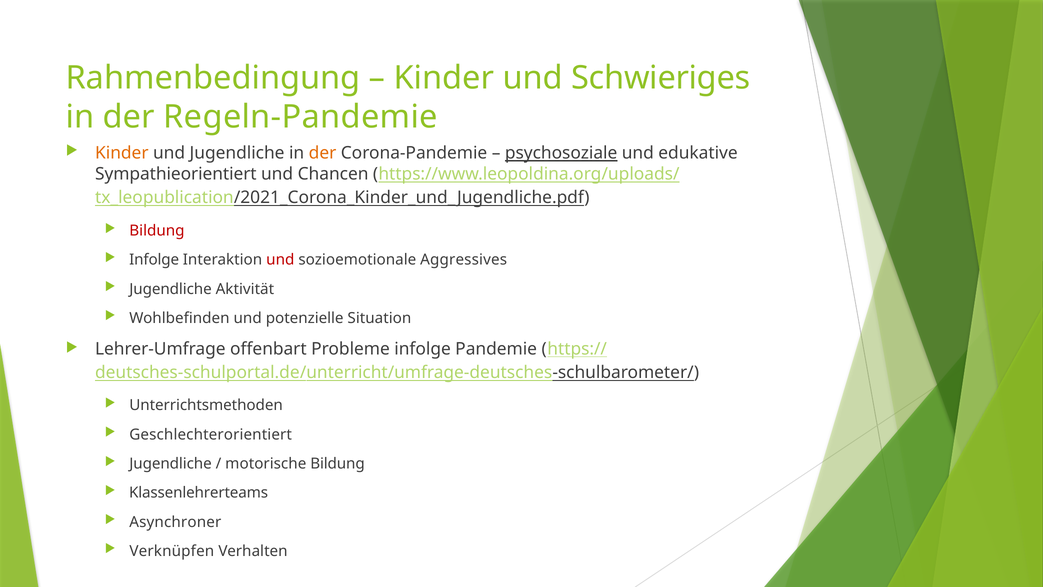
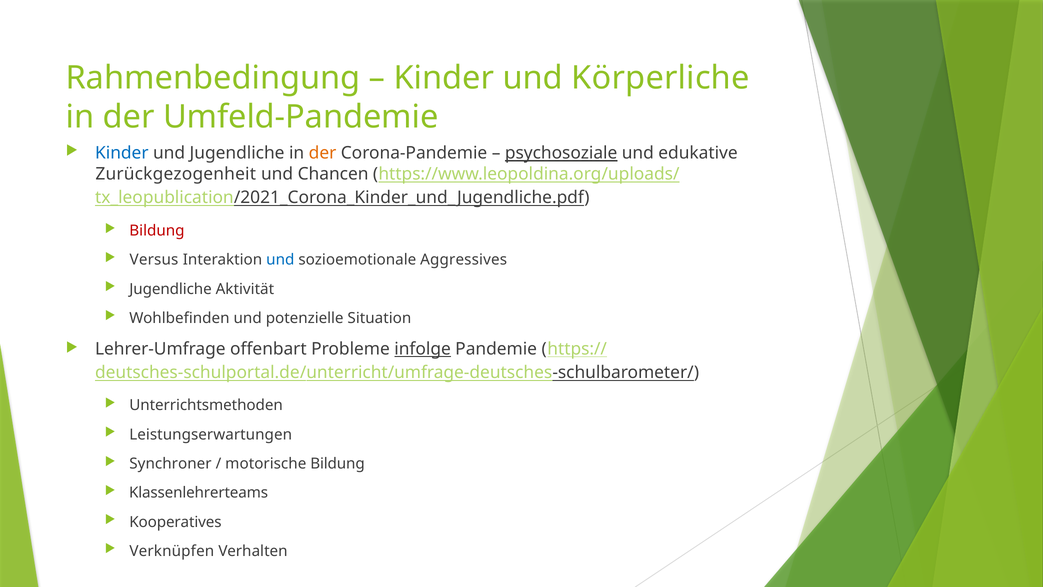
Schwieriges: Schwieriges -> Körperliche (661, 78)
Regeln-Pandemie: Regeln-Pandemie -> Umfeld-Pandemie (301, 117)
Kinder colour: orange -> blue (122, 153)
Sympathieorientiert: Sympathieorientiert -> Zurückgezogenheit (176, 174)
Infolge: Infolge -> Versus (154, 260)
und colour: red -> blue (280, 260)
infolge underline: none -> present (423, 349)
Geschlechterorientiert: Geschlechterorientiert -> Leistungserwartungen (211, 434)
Jugendliche: Jugendliche -> Synchroner (170, 463)
Asynchroner: Asynchroner -> Kooperatives (175, 522)
